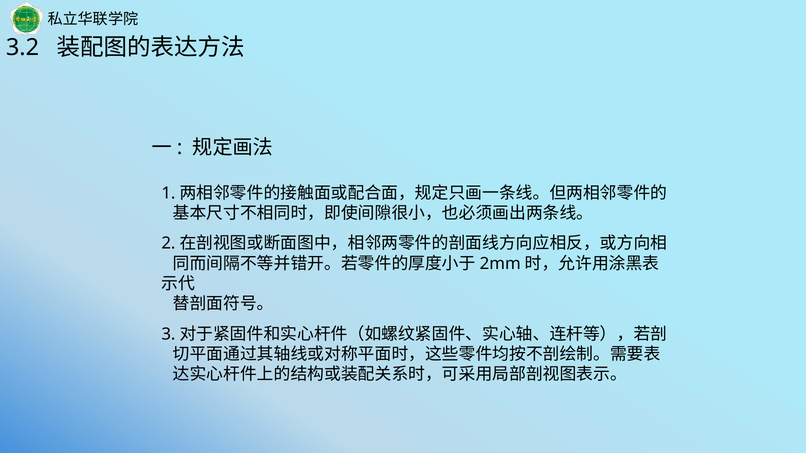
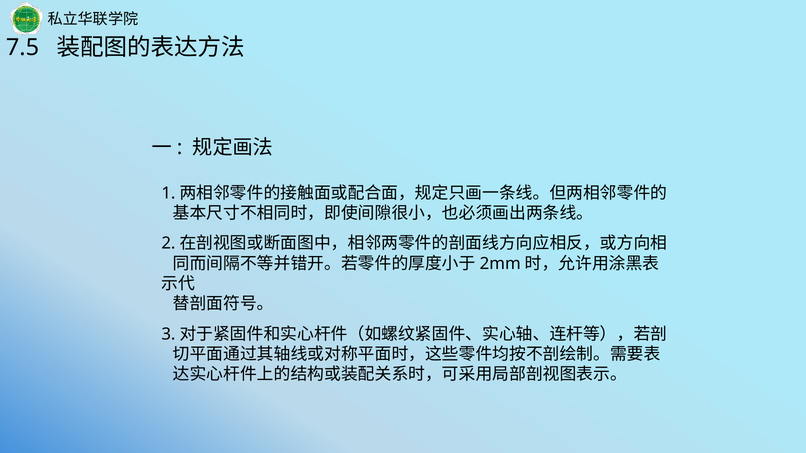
3.2: 3.2 -> 7.5 (23, 47)
